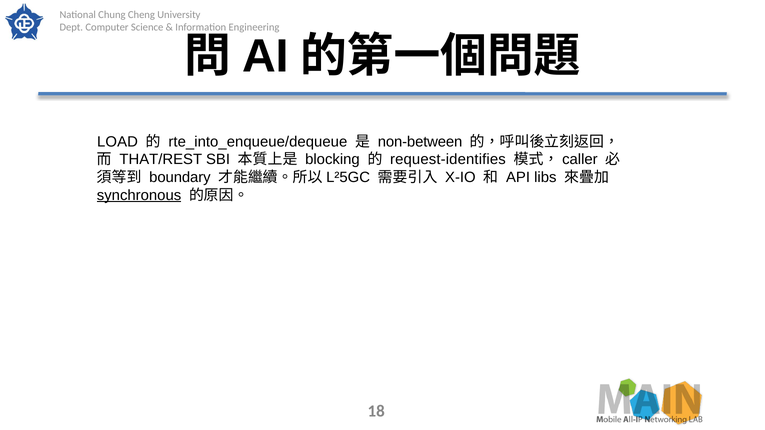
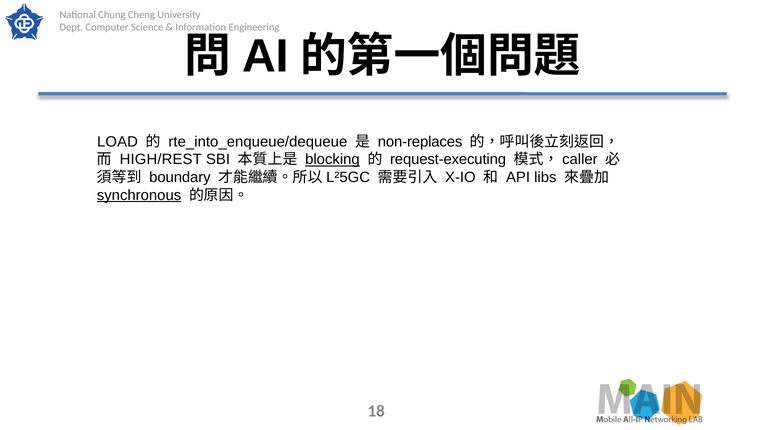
non-between: non-between -> non-replaces (420, 142)
THAT/REST: THAT/REST -> HIGH/REST (161, 160)
blocking underline: none -> present (332, 160)
request-identifies: request-identifies -> request-executing (448, 160)
